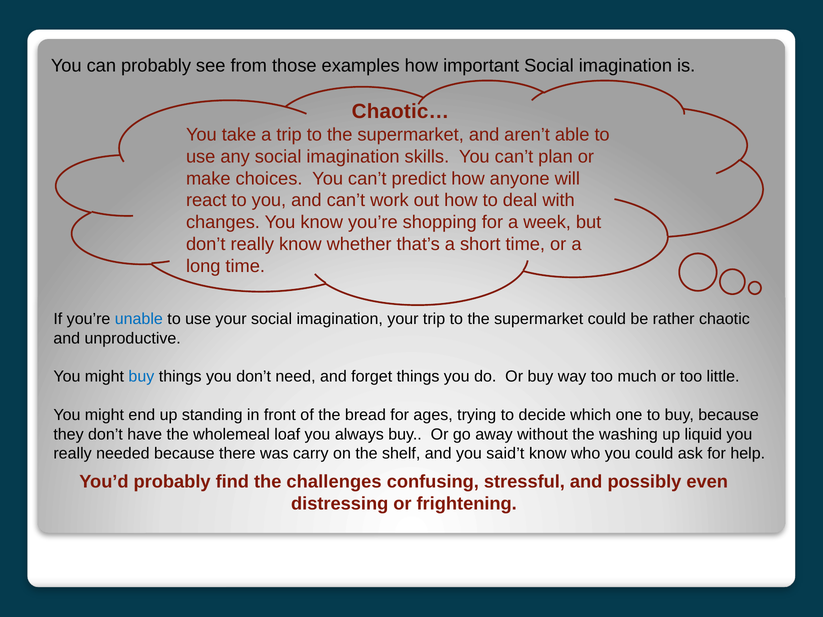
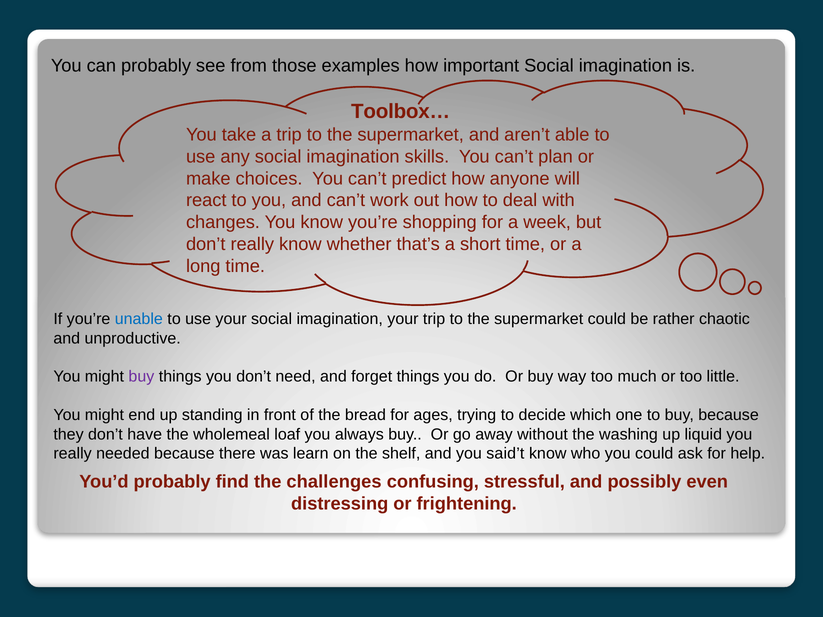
Chaotic…: Chaotic… -> Toolbox… (401, 112)
buy colour: blue -> purple (141, 377)
carry: carry -> learn (311, 454)
